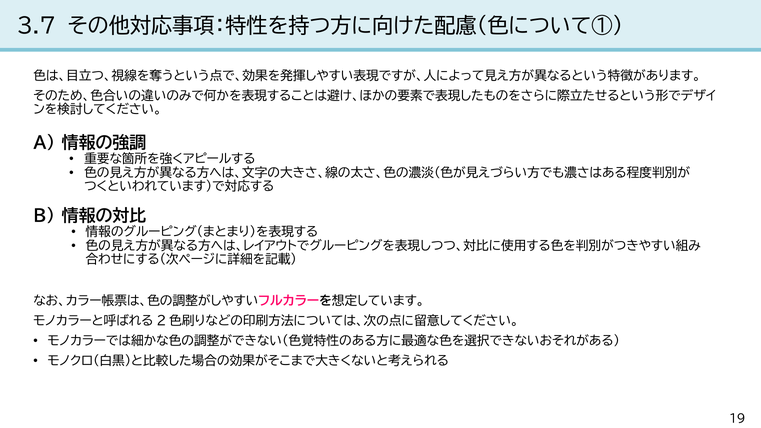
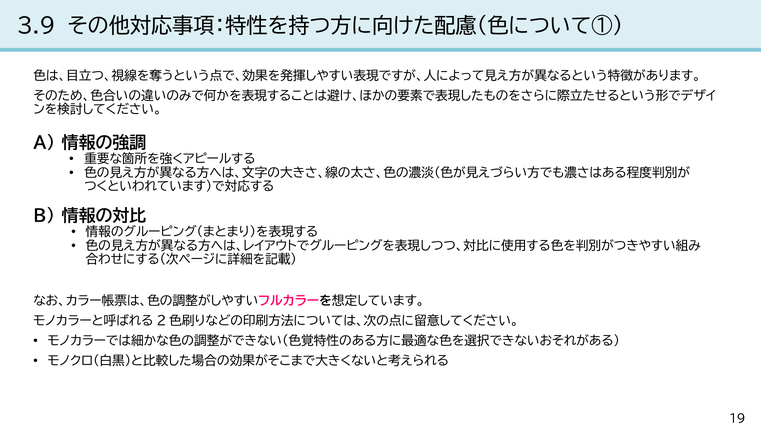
3.7: 3.7 -> 3.9 (36, 26)
